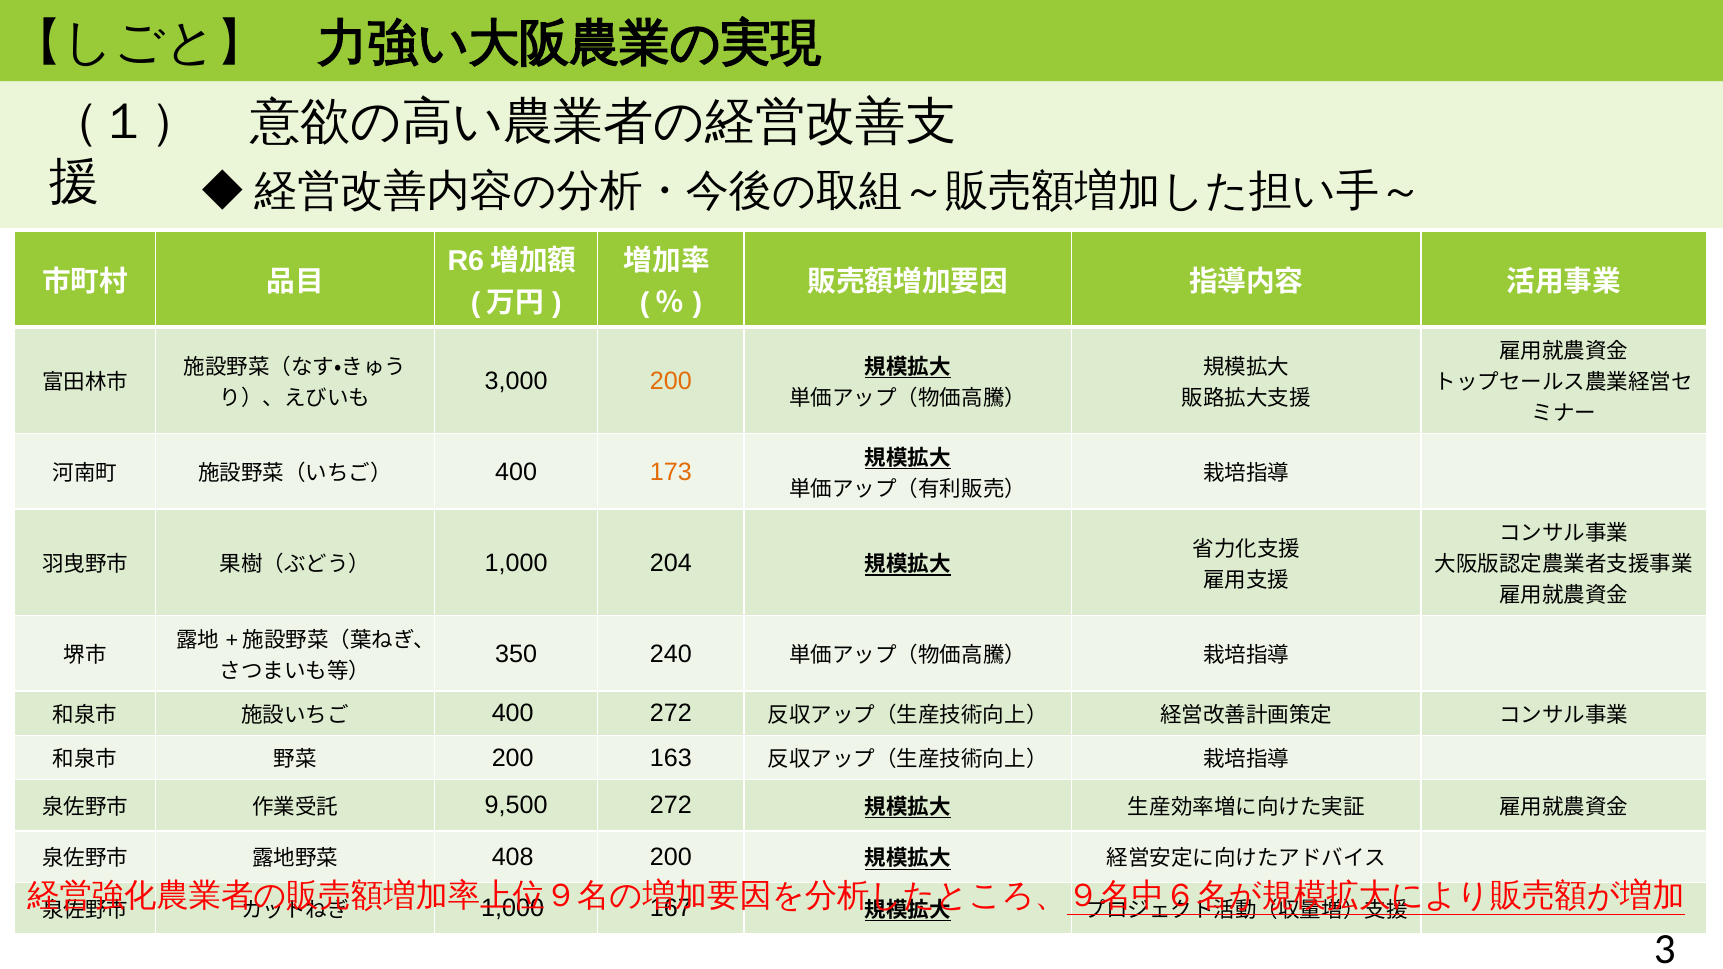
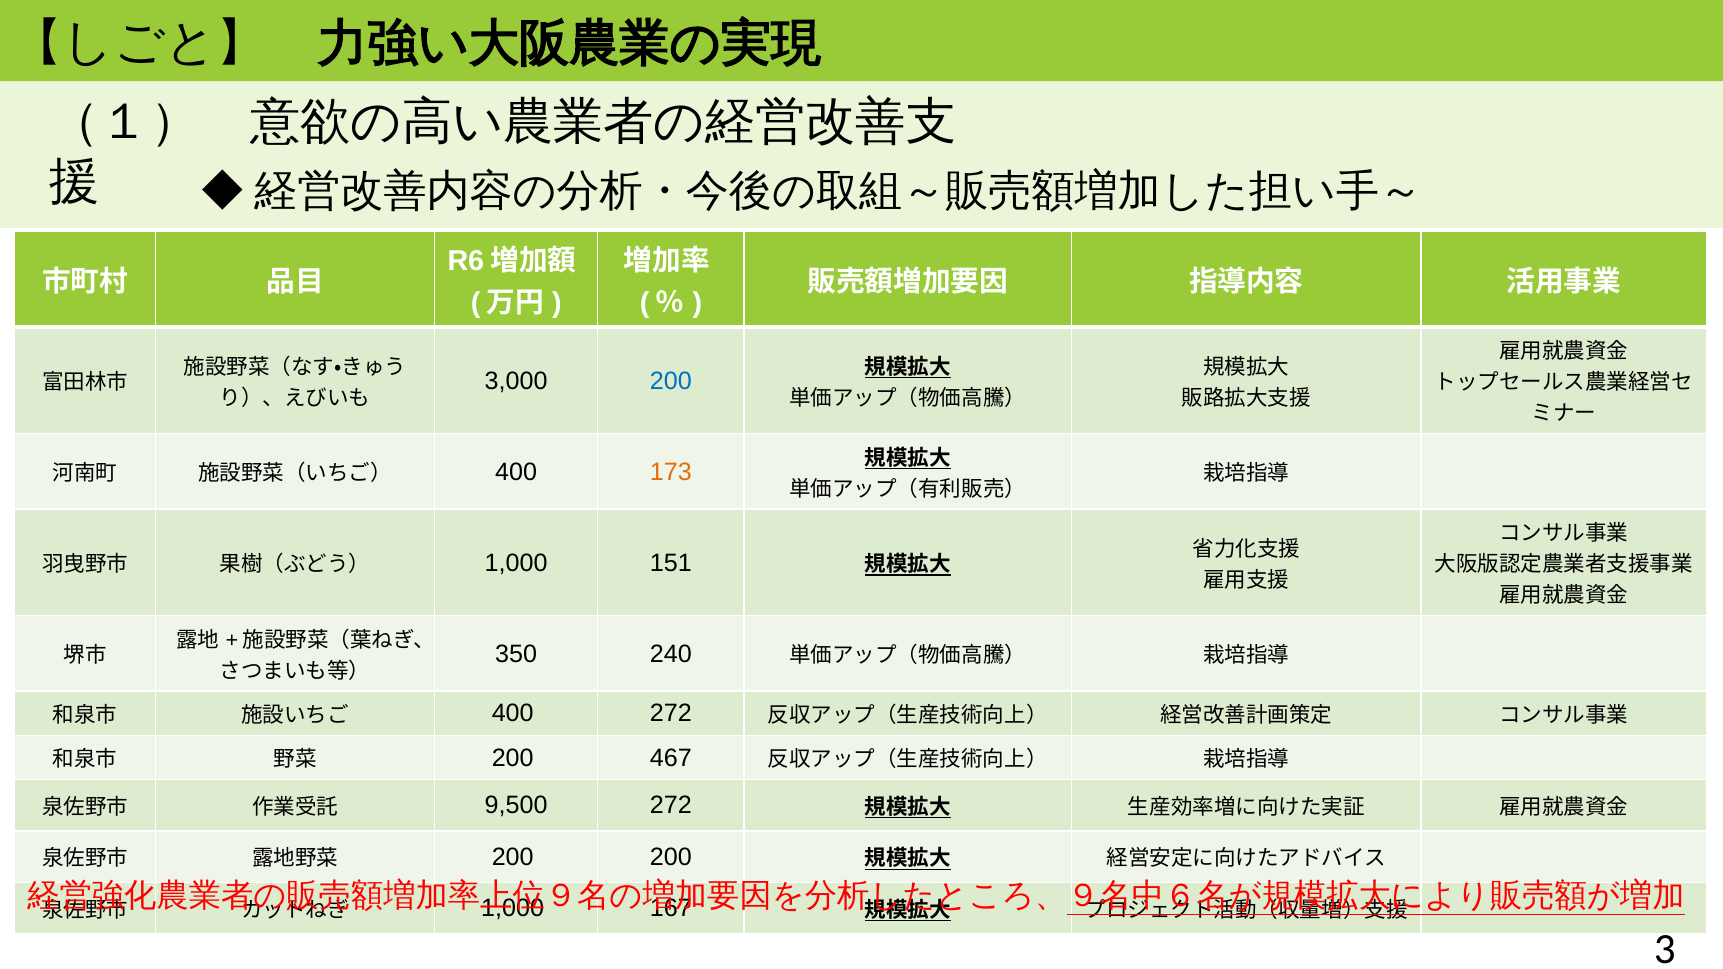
200 colour: orange -> blue (671, 381)
204: 204 -> 151 (671, 563)
163: 163 -> 467 (671, 758)
408: 408 -> 200 (513, 857)
